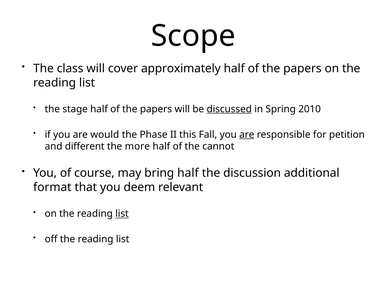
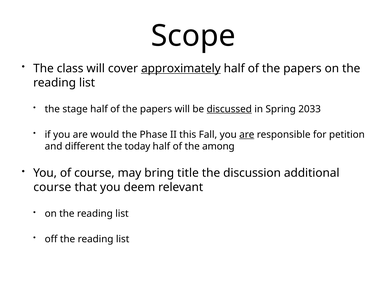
approximately underline: none -> present (181, 68)
2010: 2010 -> 2033 (310, 109)
more: more -> today (137, 146)
cannot: cannot -> among (218, 146)
bring half: half -> title (188, 173)
format: format -> course (52, 187)
list underline: present -> none (122, 213)
